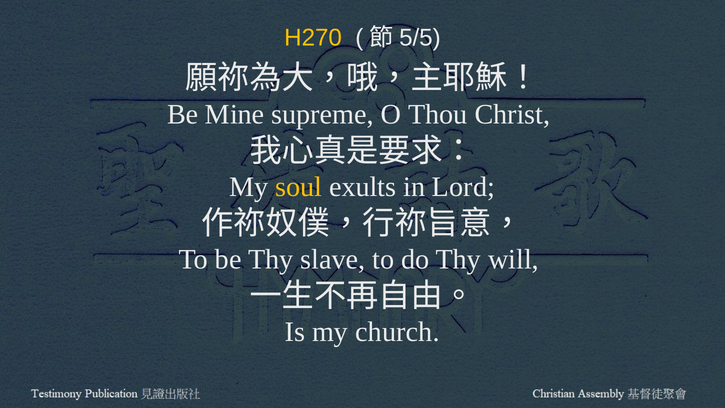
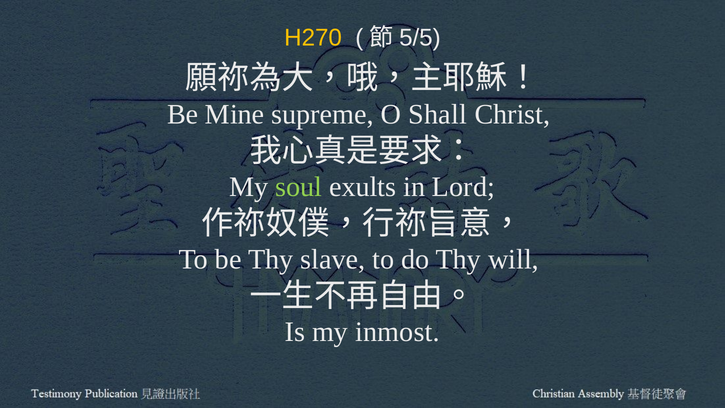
Thou: Thou -> Shall (438, 114)
soul colour: yellow -> light green (299, 187)
church: church -> inmost (397, 332)
